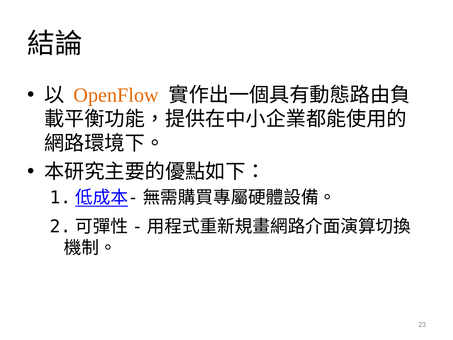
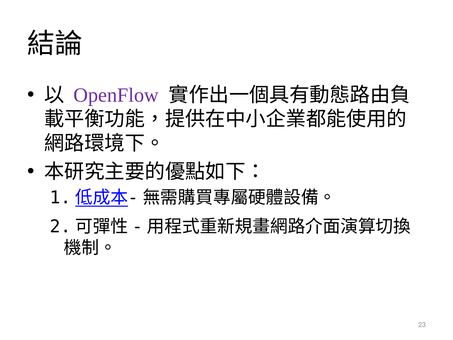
OpenFlow colour: orange -> purple (116, 95)
